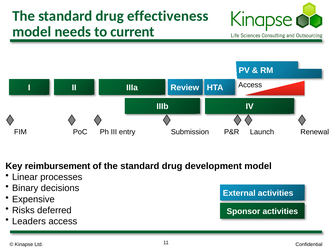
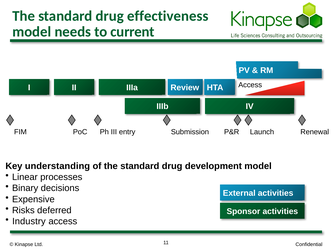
reimbursement: reimbursement -> understanding (57, 166)
Leaders: Leaders -> Industry (29, 221)
